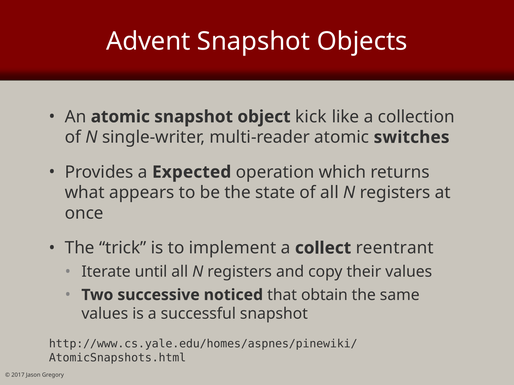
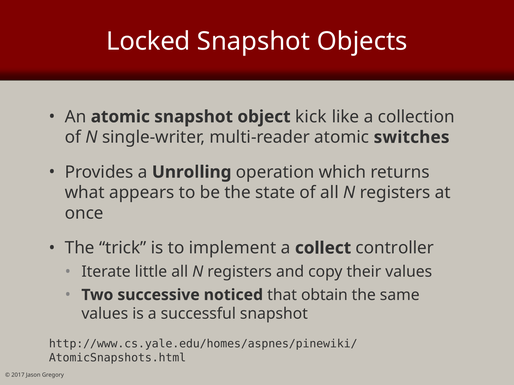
Advent: Advent -> Locked (148, 41)
Expected: Expected -> Unrolling (192, 172)
reentrant: reentrant -> controller (395, 248)
until: until -> little (151, 272)
